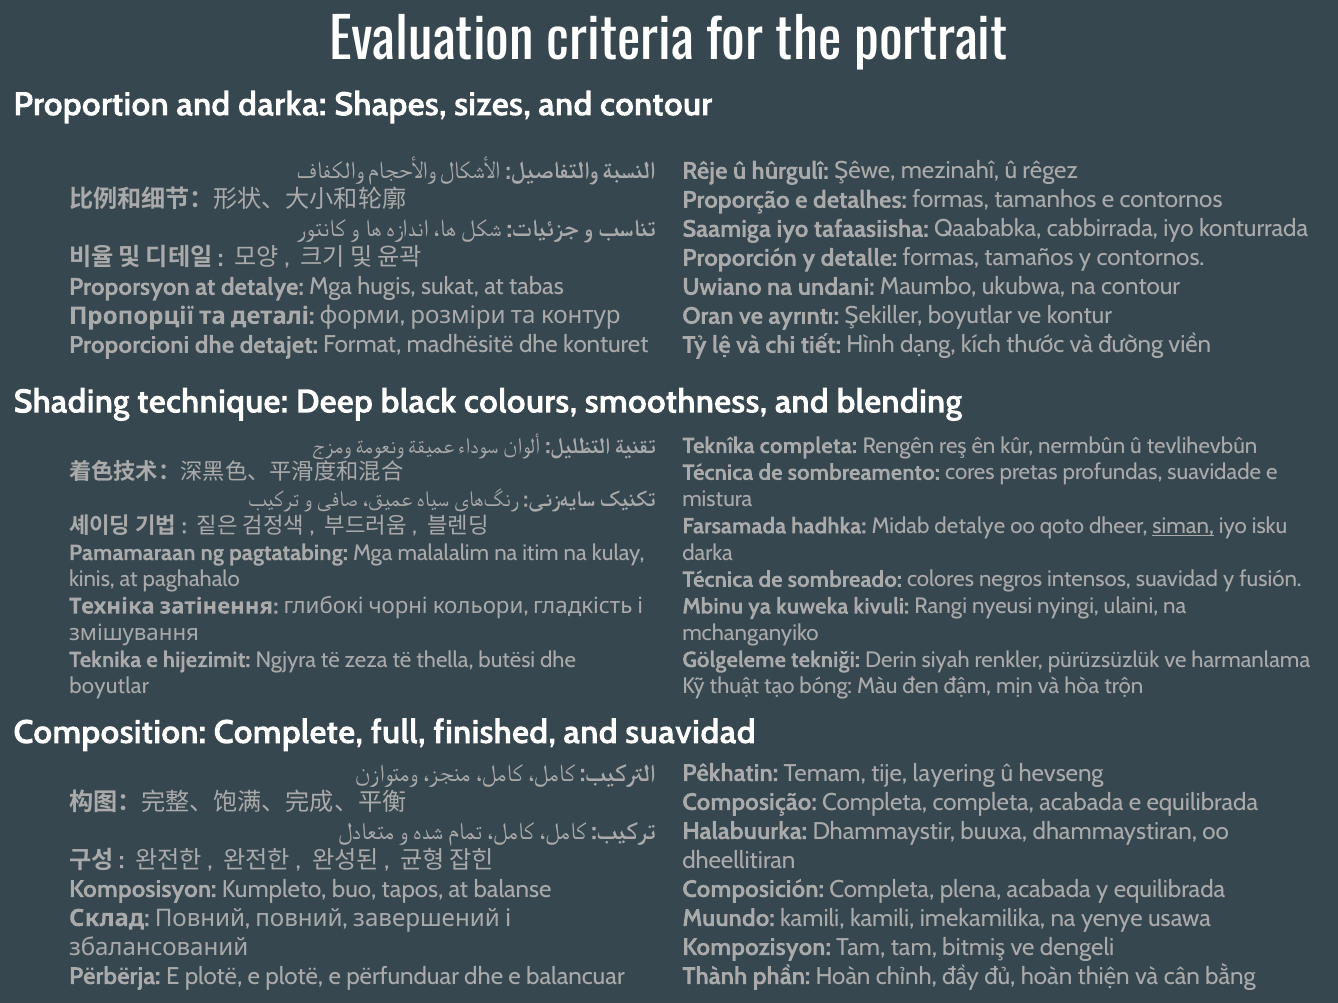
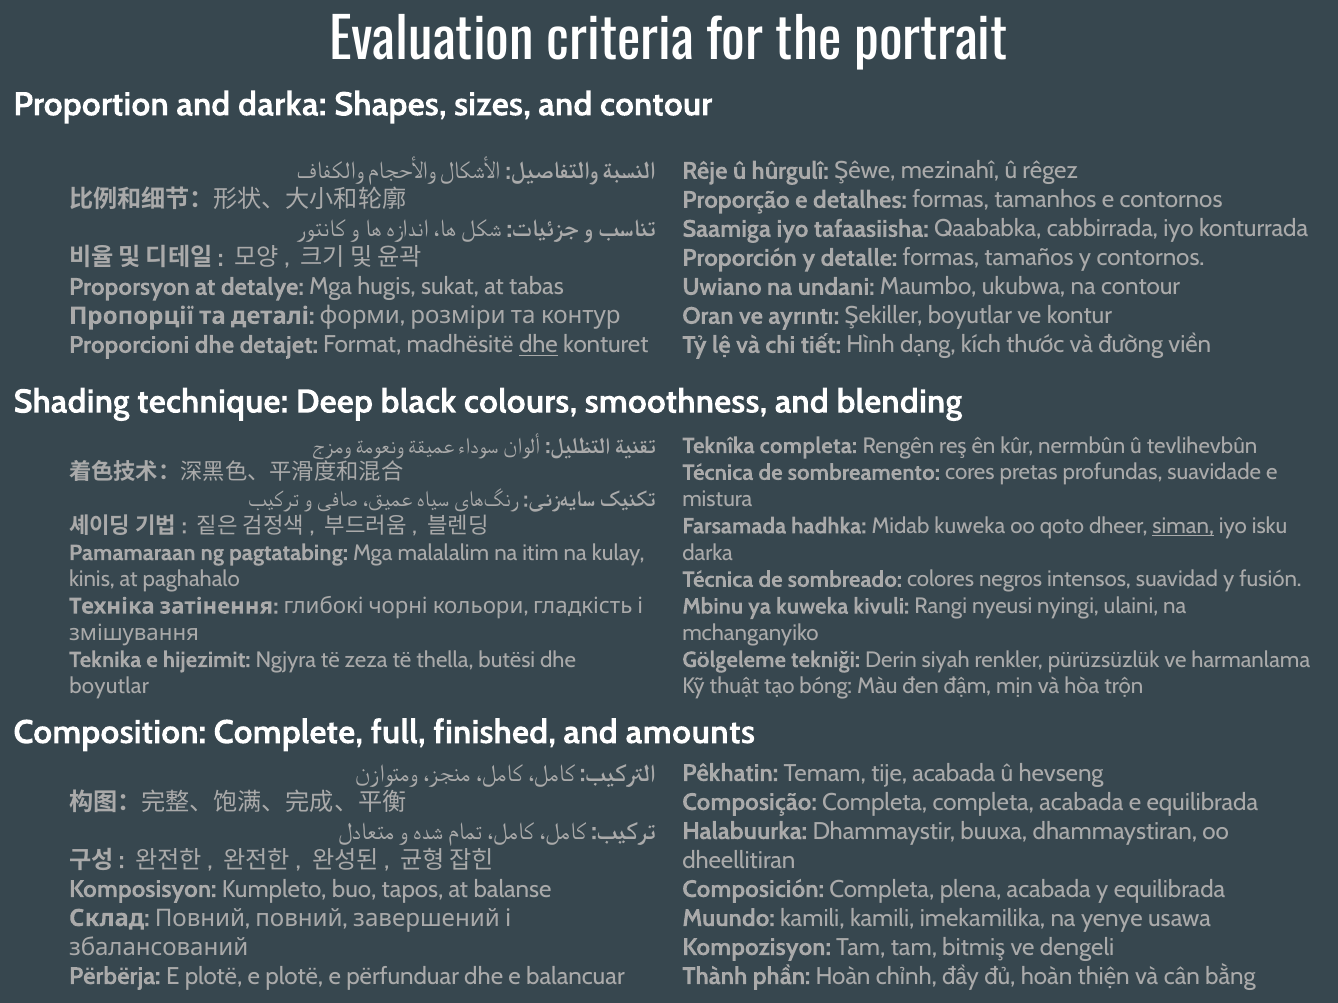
dhe underline: none -> present (538, 345)
Midab detalye: detalye -> kuweka (970, 526)
and suavidad: suavidad -> amounts (690, 733)
tije layering: layering -> acabada (954, 773)
